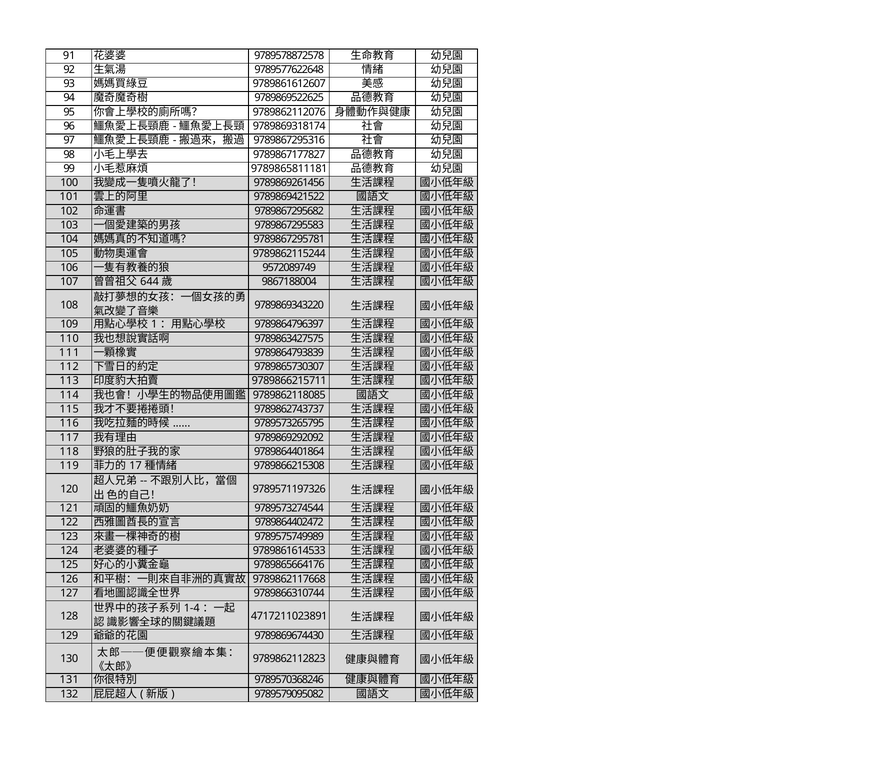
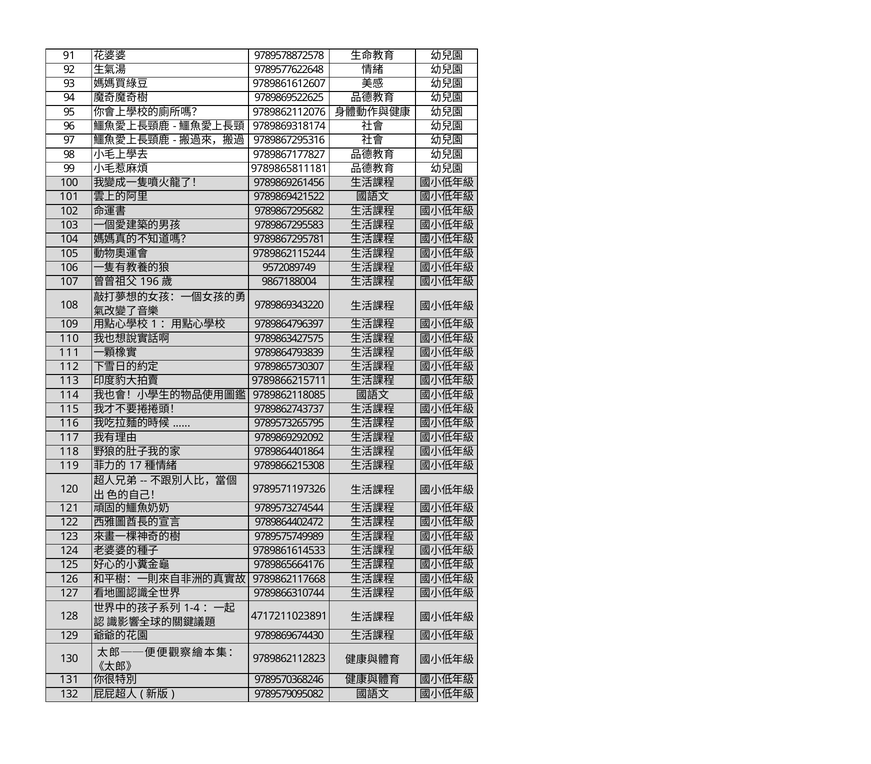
644: 644 -> 196 (150, 282)
